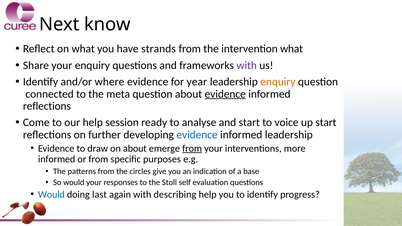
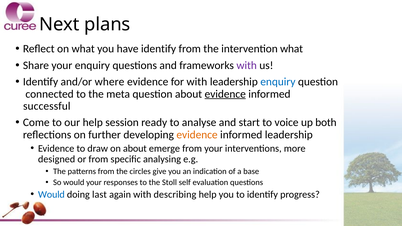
know: know -> plans (107, 25)
have strands: strands -> identify (159, 49)
for year: year -> with (197, 82)
enquiry colour: orange -> blue (278, 82)
reflections: reflections -> successful (47, 106)
up start: start -> both (326, 123)
evidence colour: blue -> orange (197, 135)
from underline: present -> none (192, 148)
informed: informed -> designed (57, 159)
purposes: purposes -> analysing (162, 159)
